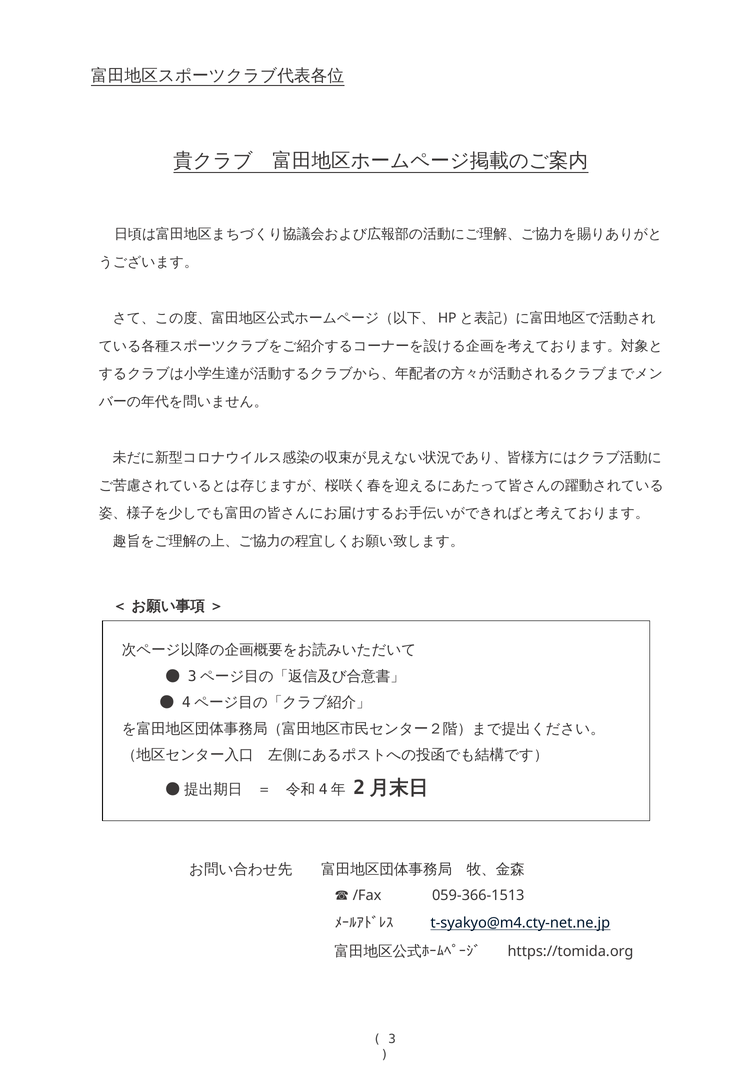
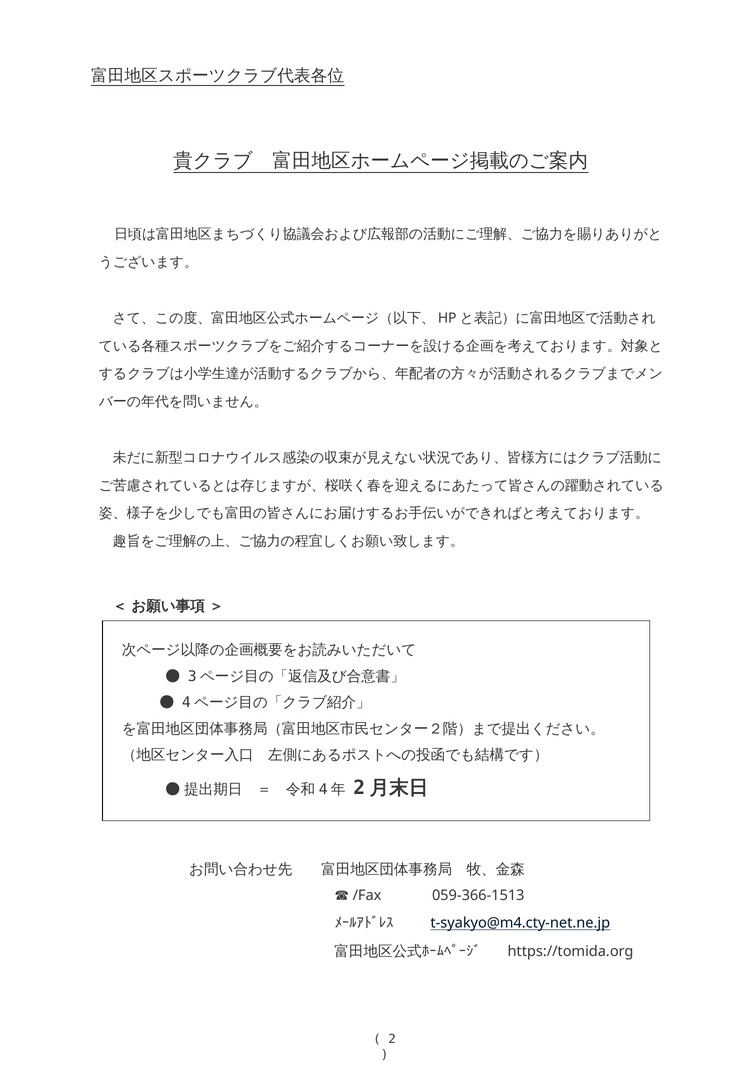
3: 3 -> 2 (392, 1040)
